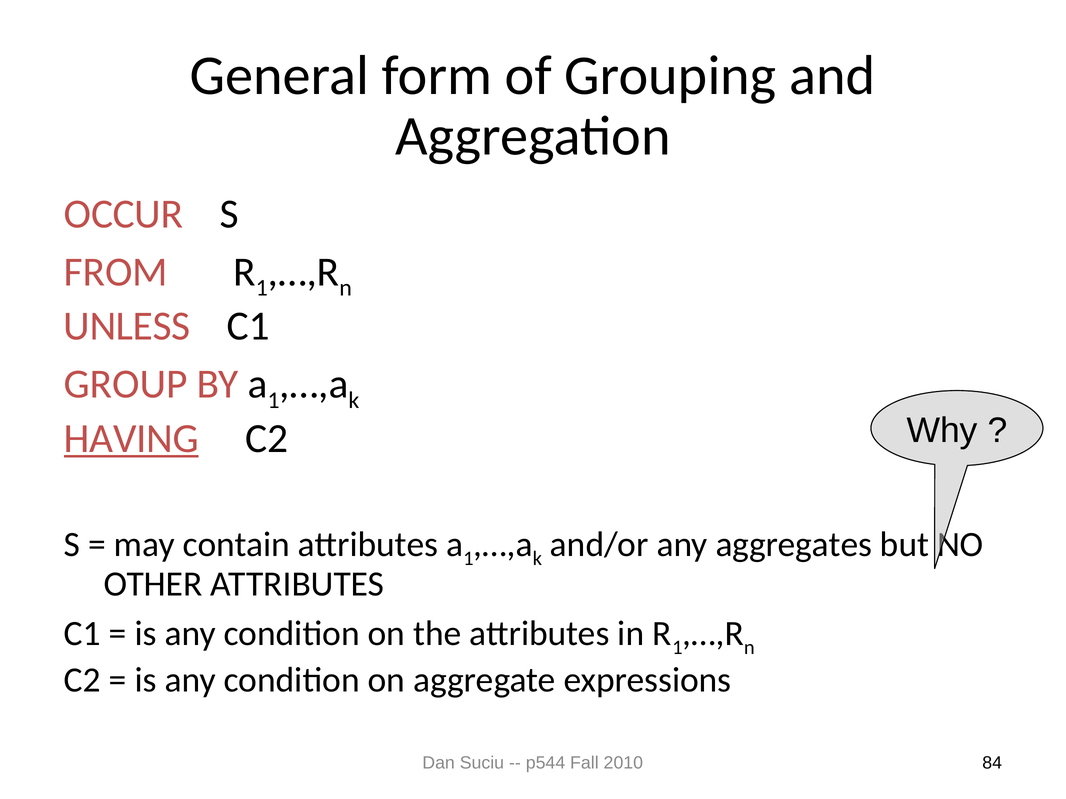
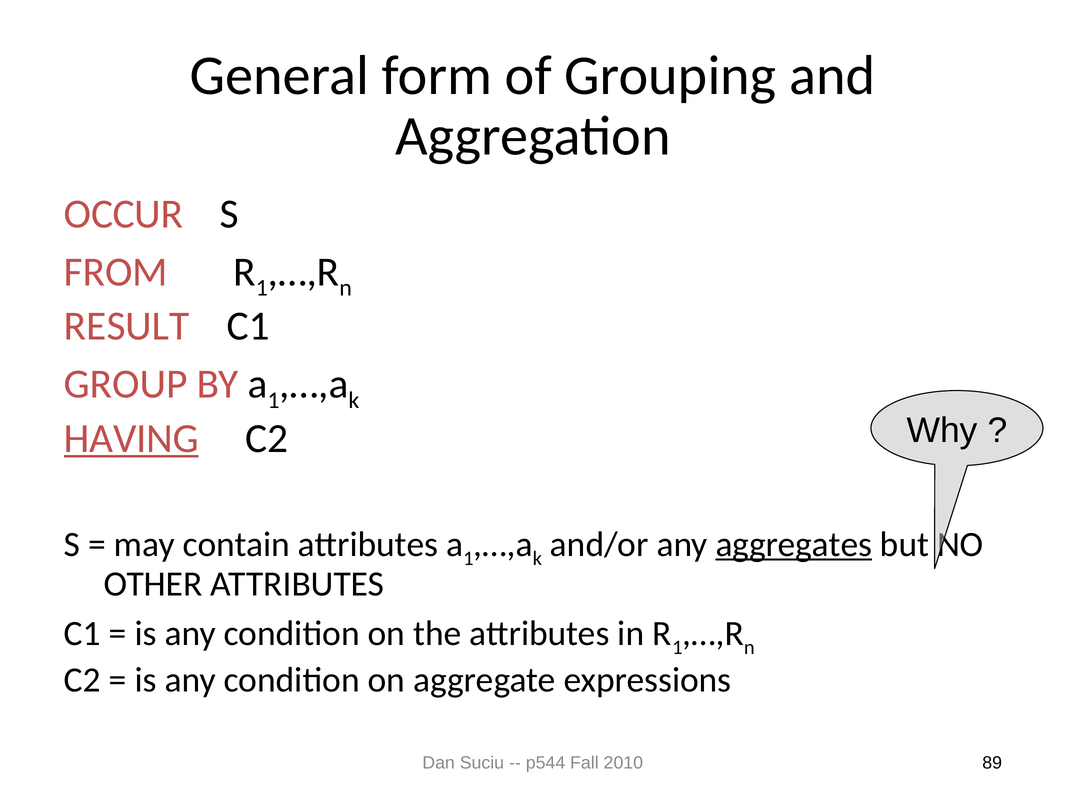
UNLESS: UNLESS -> RESULT (127, 326)
aggregates underline: none -> present (794, 545)
84: 84 -> 89 (992, 764)
